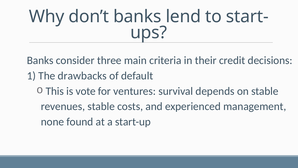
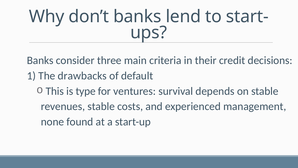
vote: vote -> type (86, 91)
